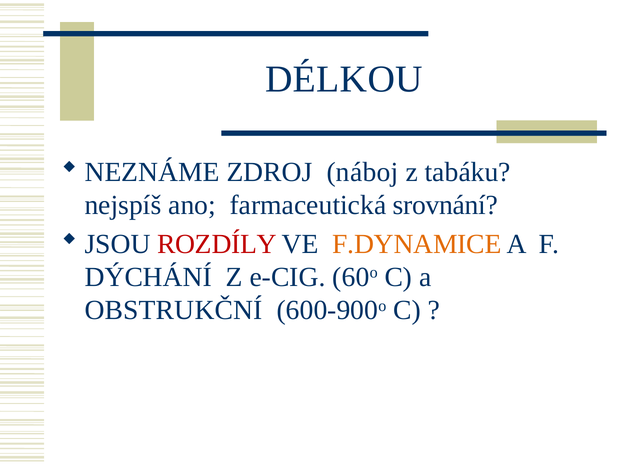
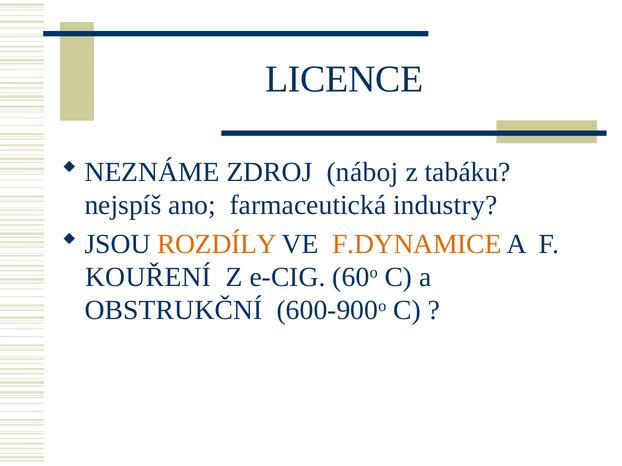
DÉLKOU: DÉLKOU -> LICENCE (344, 79)
srovnání: srovnání -> industry (445, 205)
ROZDÍLY colour: red -> orange (217, 244)
DÝCHÁNÍ: DÝCHÁNÍ -> KOUŘENÍ (148, 277)
